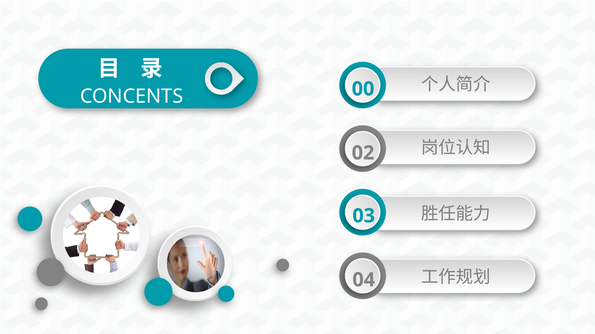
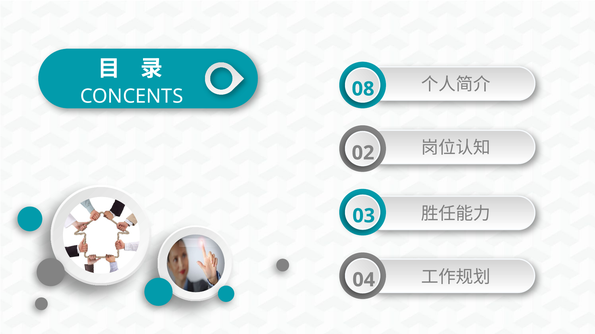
00: 00 -> 08 (363, 89)
